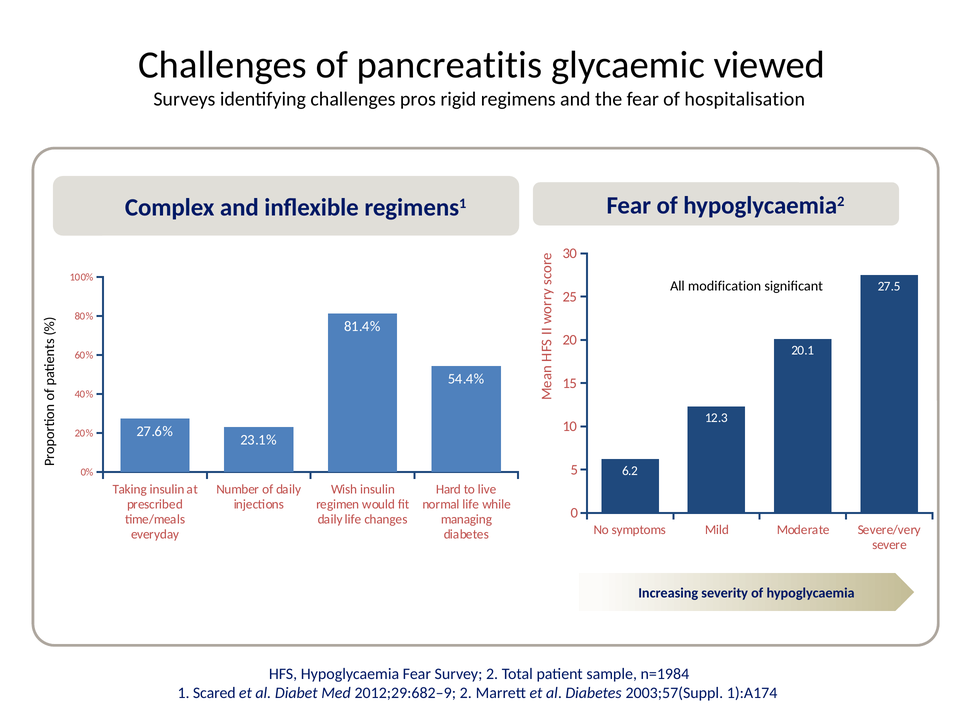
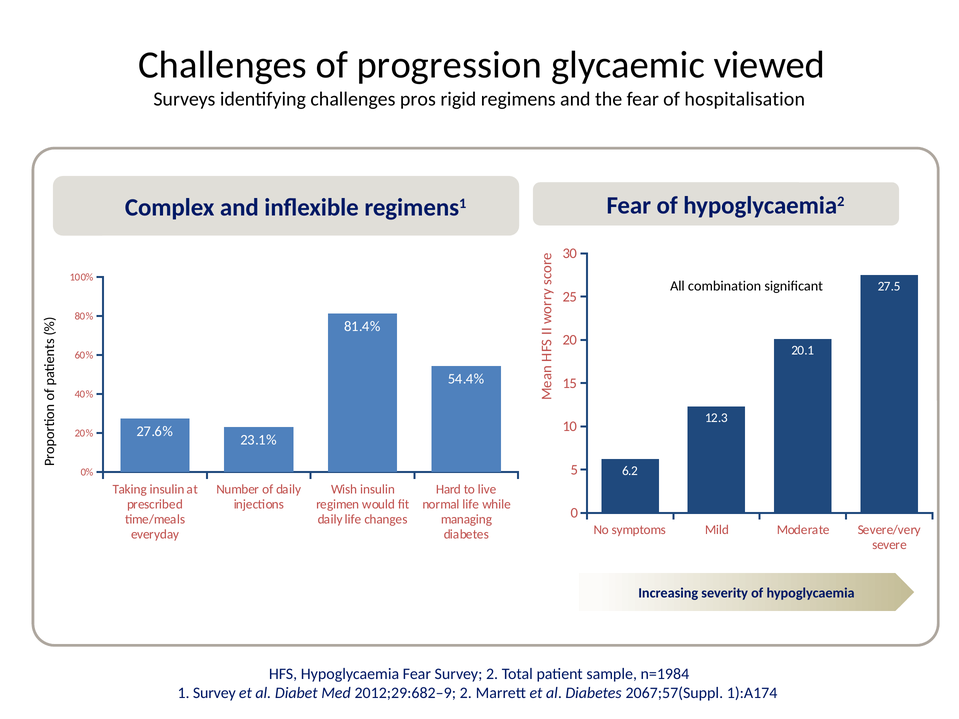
pancreatitis: pancreatitis -> progression (449, 65)
modification: modification -> combination (725, 286)
1 Scared: Scared -> Survey (214, 693)
2003;57(Suppl: 2003;57(Suppl -> 2067;57(Suppl (674, 693)
